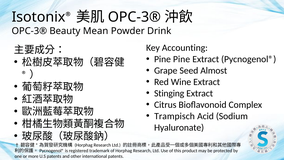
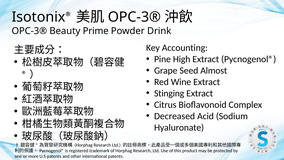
Mean: Mean -> Prime (96, 31)
Pine Pine: Pine -> High (182, 59)
Trampisch: Trampisch -> Decreased (175, 116)
